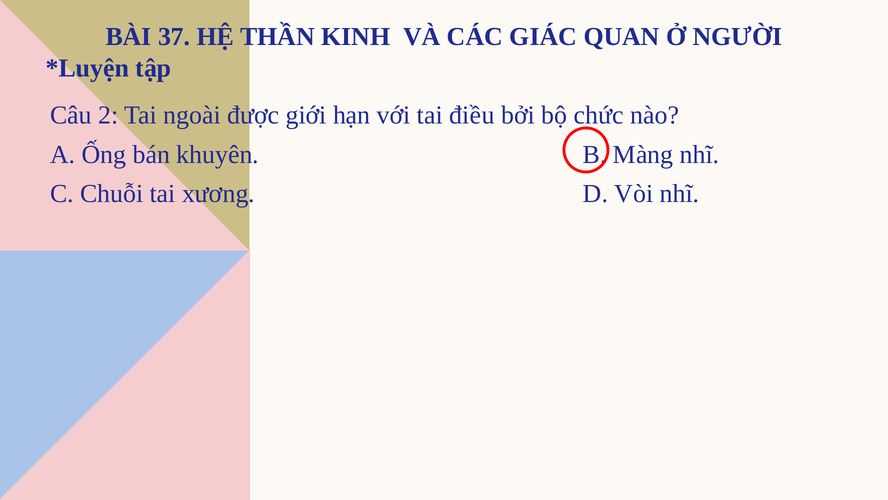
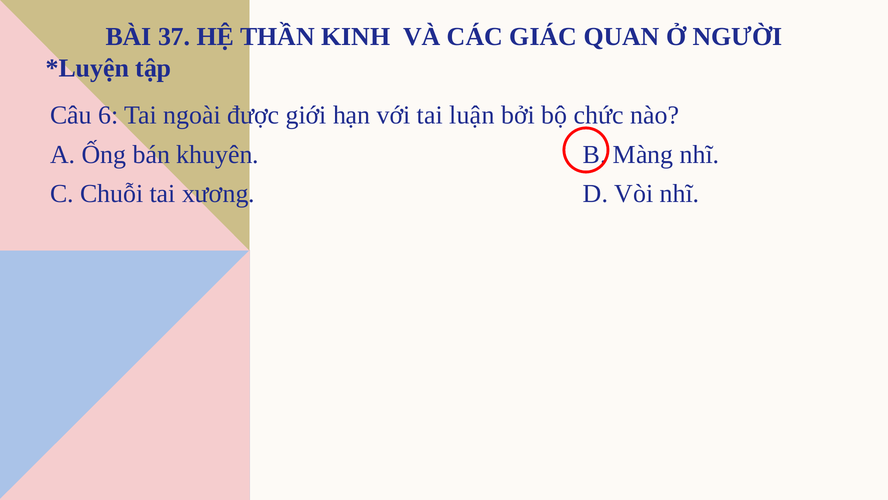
2: 2 -> 6 (108, 115)
điều: điều -> luận (472, 115)
